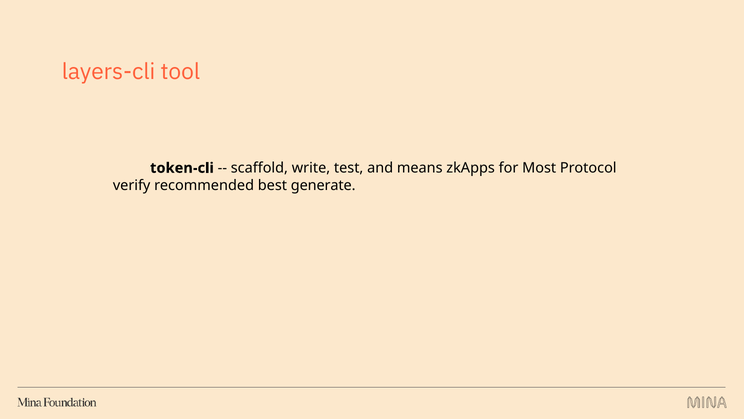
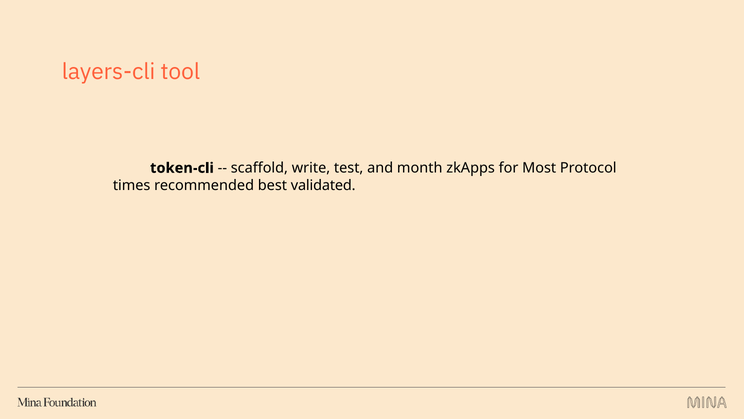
means: means -> month (420, 168)
verify: verify -> times (132, 185)
generate: generate -> validated (323, 185)
